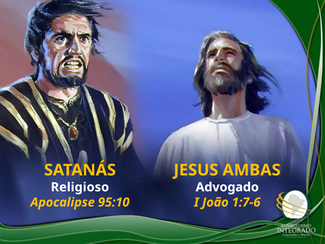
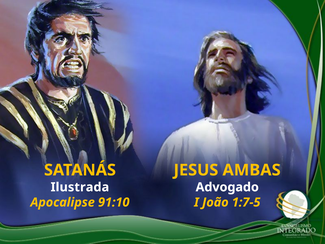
Religioso: Religioso -> Ilustrada (80, 187)
95:10: 95:10 -> 91:10 (114, 202)
1:7-6: 1:7-6 -> 1:7-5 (246, 202)
